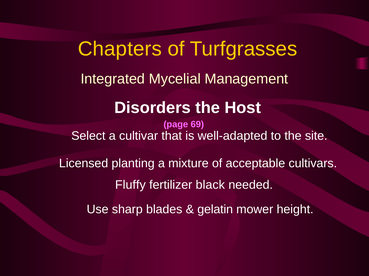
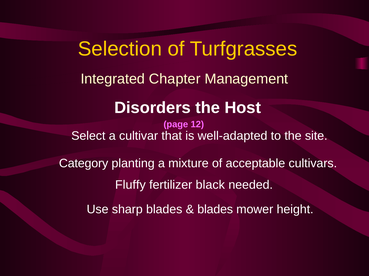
Chapters: Chapters -> Selection (120, 49)
Mycelial: Mycelial -> Chapter (175, 79)
69: 69 -> 12 (197, 125)
Licensed: Licensed -> Category (84, 164)
gelatin: gelatin -> blades (215, 210)
